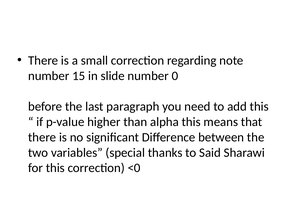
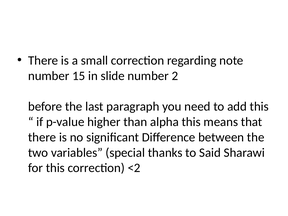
0: 0 -> 2 (175, 76)
<0: <0 -> <2 (134, 168)
